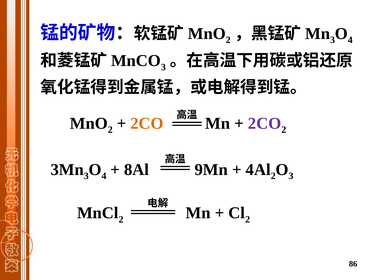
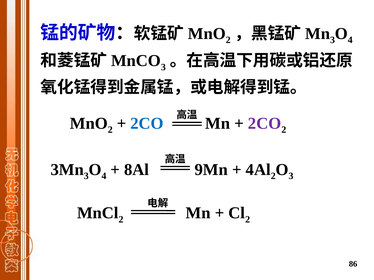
2CO colour: orange -> blue (147, 124)
